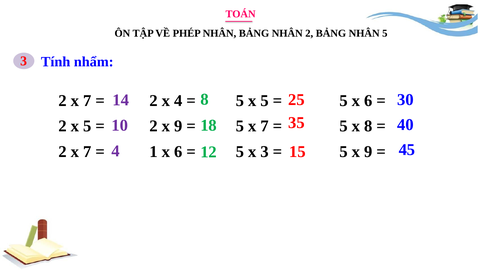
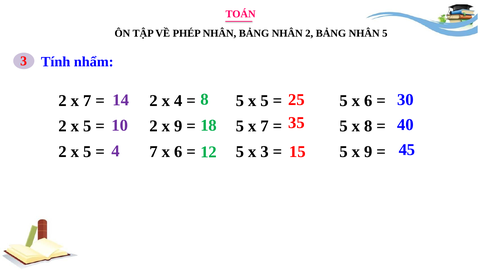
7: 7 -> 5 (87, 152)
1: 1 -> 7 (154, 152)
